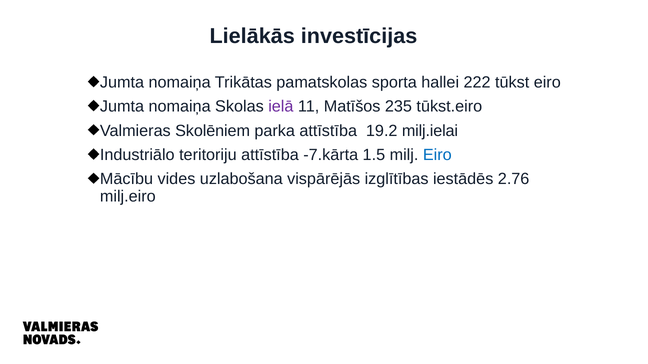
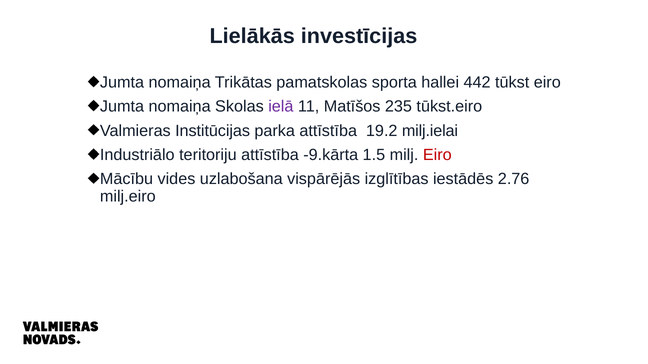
222: 222 -> 442 (477, 82)
Skolēniem: Skolēniem -> Institūcijas (213, 131)
-7.kārta: -7.kārta -> -9.kārta (331, 155)
Eiro colour: blue -> red (437, 155)
